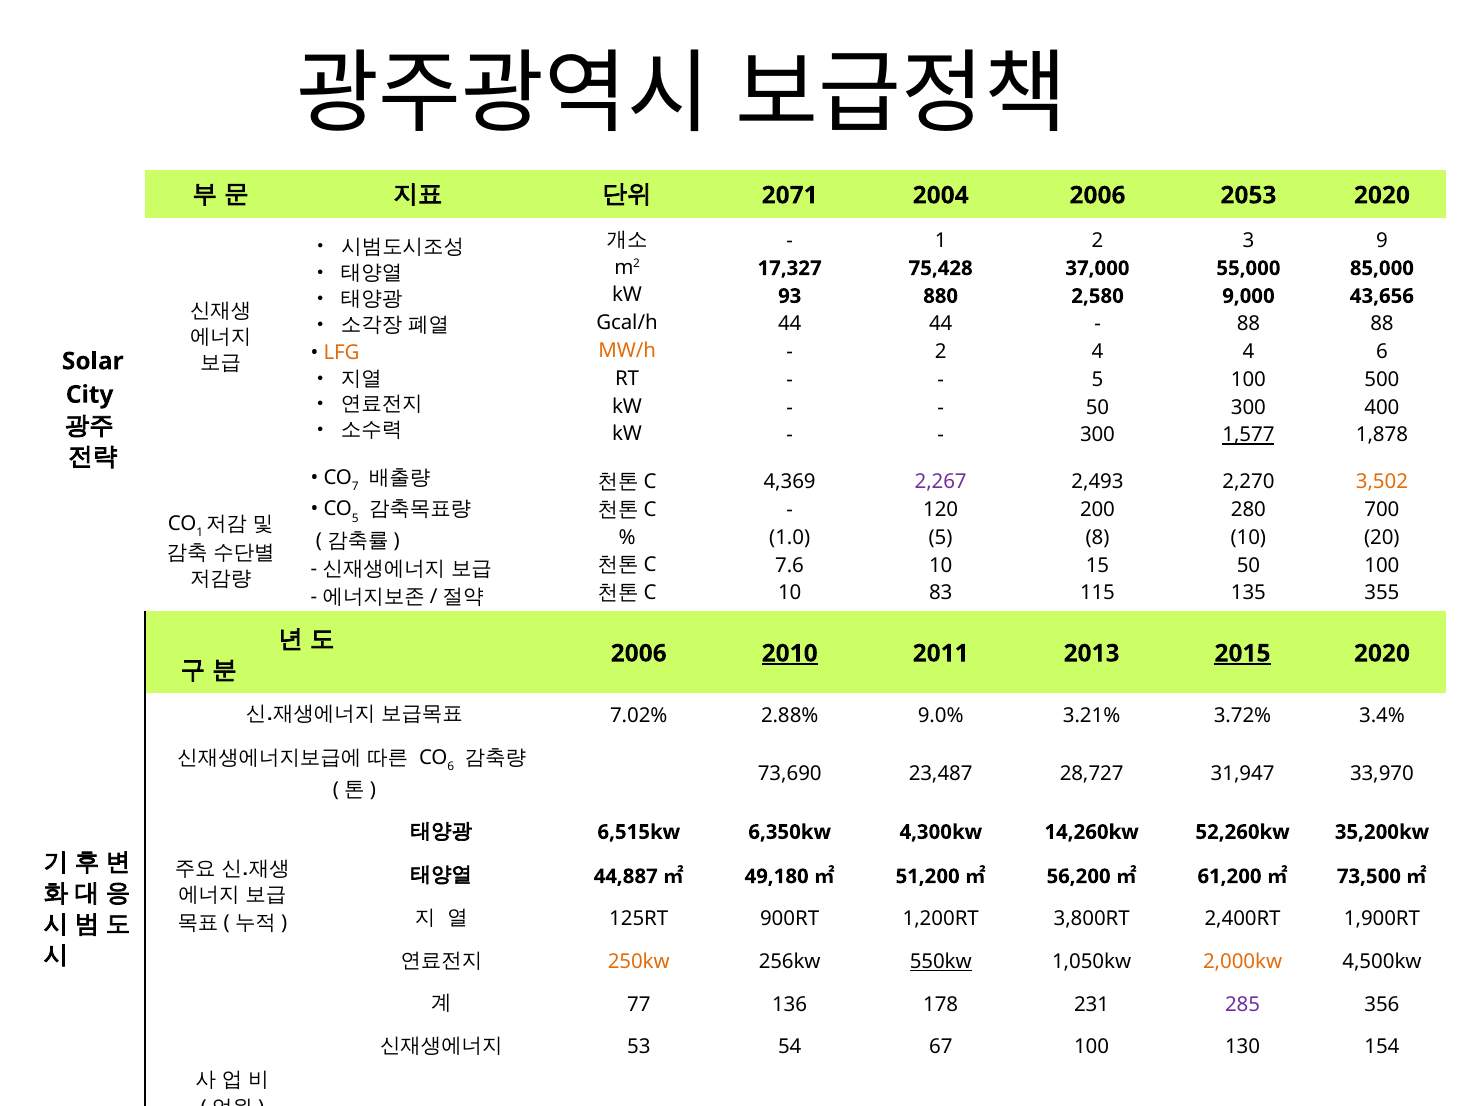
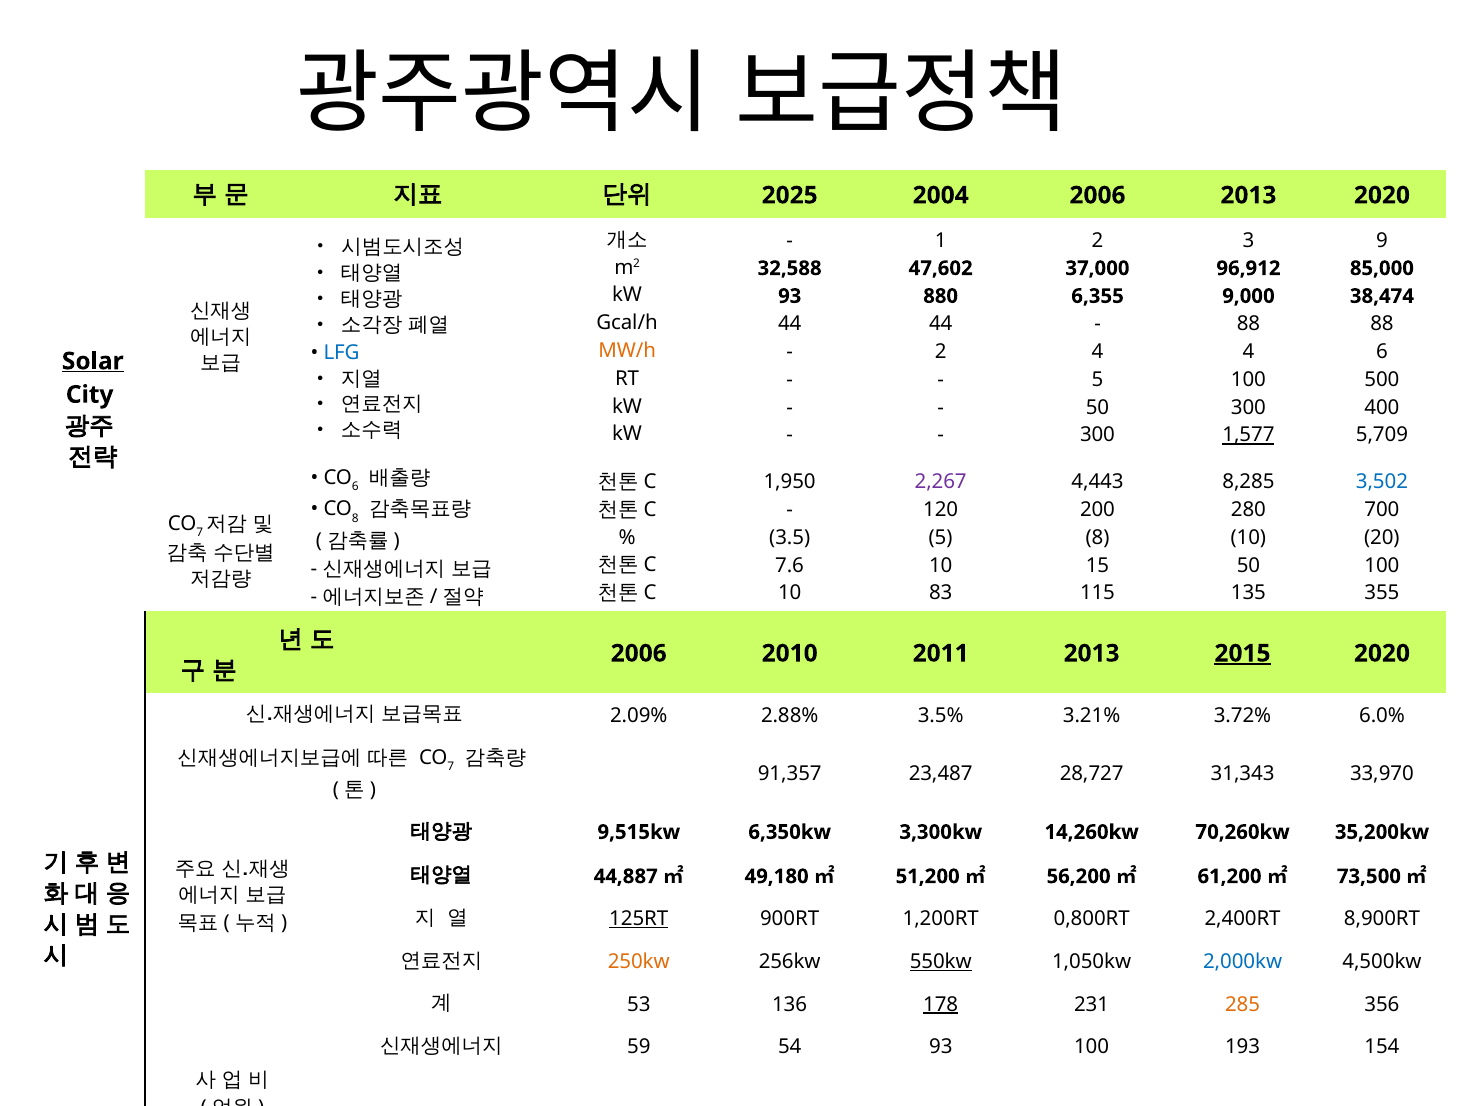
2071: 2071 -> 2025 (790, 195)
2006 2053: 2053 -> 2013 (1248, 195)
17,327: 17,327 -> 32,588 (790, 268)
75,428: 75,428 -> 47,602 (941, 268)
55,000: 55,000 -> 96,912 (1248, 268)
2,580: 2,580 -> 6,355 (1098, 296)
43,656: 43,656 -> 38,474 (1382, 296)
LFG colour: orange -> blue (342, 353)
Solar underline: none -> present (93, 361)
1,878: 1,878 -> 5,709 (1382, 435)
7: 7 -> 6 (355, 487)
4,369: 4,369 -> 1,950 (790, 482)
2,493: 2,493 -> 4,443 (1098, 482)
2,270: 2,270 -> 8,285 (1248, 482)
3,502 colour: orange -> blue (1382, 482)
5: 5 -> 8 (355, 518)
1: 1 -> 7 (200, 533)
1.0: 1.0 -> 3.5 (790, 538)
2010 underline: present -> none (790, 654)
7.02%: 7.02% -> 2.09% (639, 715)
9.0%: 9.0% -> 3.5% (941, 715)
3.4%: 3.4% -> 6.0% (1382, 715)
6: 6 -> 7 (451, 767)
73,690: 73,690 -> 91,357 (790, 774)
31,947: 31,947 -> 31,343 (1243, 774)
6,515kw: 6,515kw -> 9,515kw (639, 832)
4,300kw: 4,300kw -> 3,300kw (941, 832)
52,260kw: 52,260kw -> 70,260kw (1243, 832)
125RT underline: none -> present (639, 919)
3,800RT: 3,800RT -> 0,800RT (1092, 919)
1,900RT: 1,900RT -> 8,900RT (1382, 919)
2,000kw colour: orange -> blue (1243, 962)
77: 77 -> 53 (639, 1004)
178 underline: none -> present (941, 1004)
285 colour: purple -> orange (1243, 1004)
53: 53 -> 59 (639, 1047)
54 67: 67 -> 93 (941, 1047)
130: 130 -> 193 (1243, 1047)
